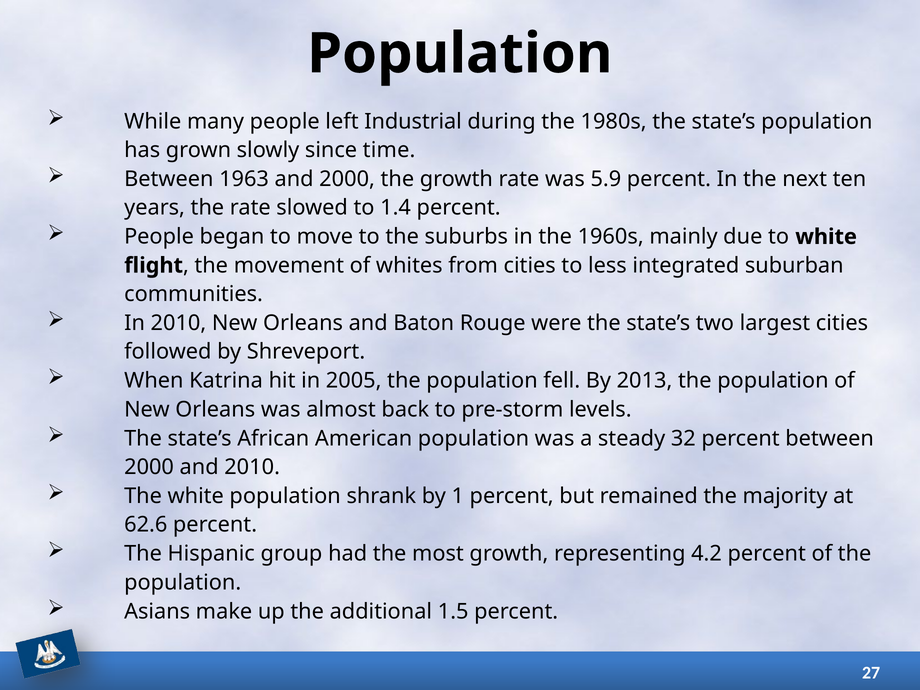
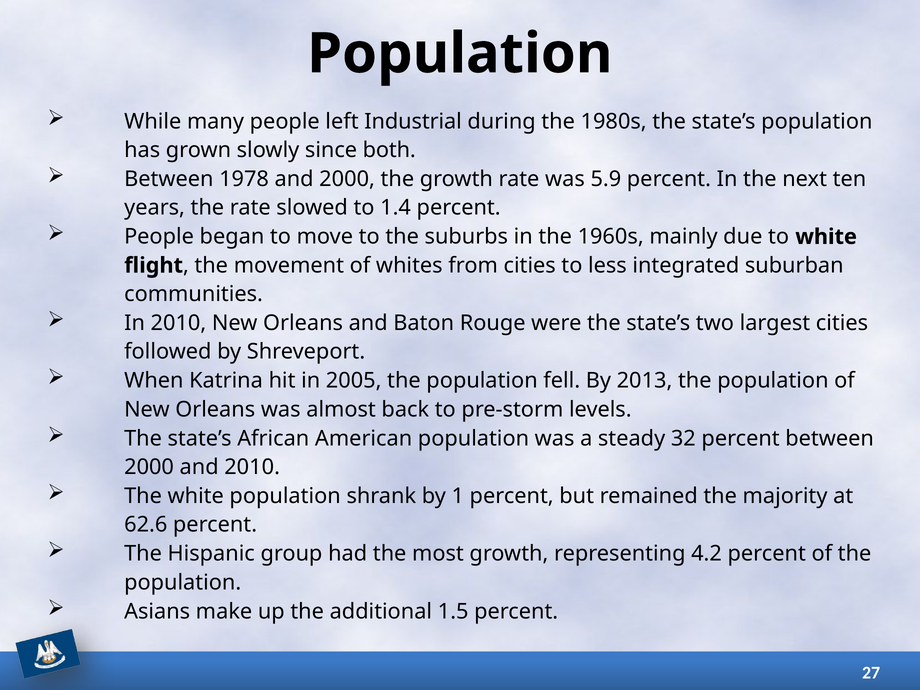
time: time -> both (389, 150)
1963: 1963 -> 1978 (244, 179)
